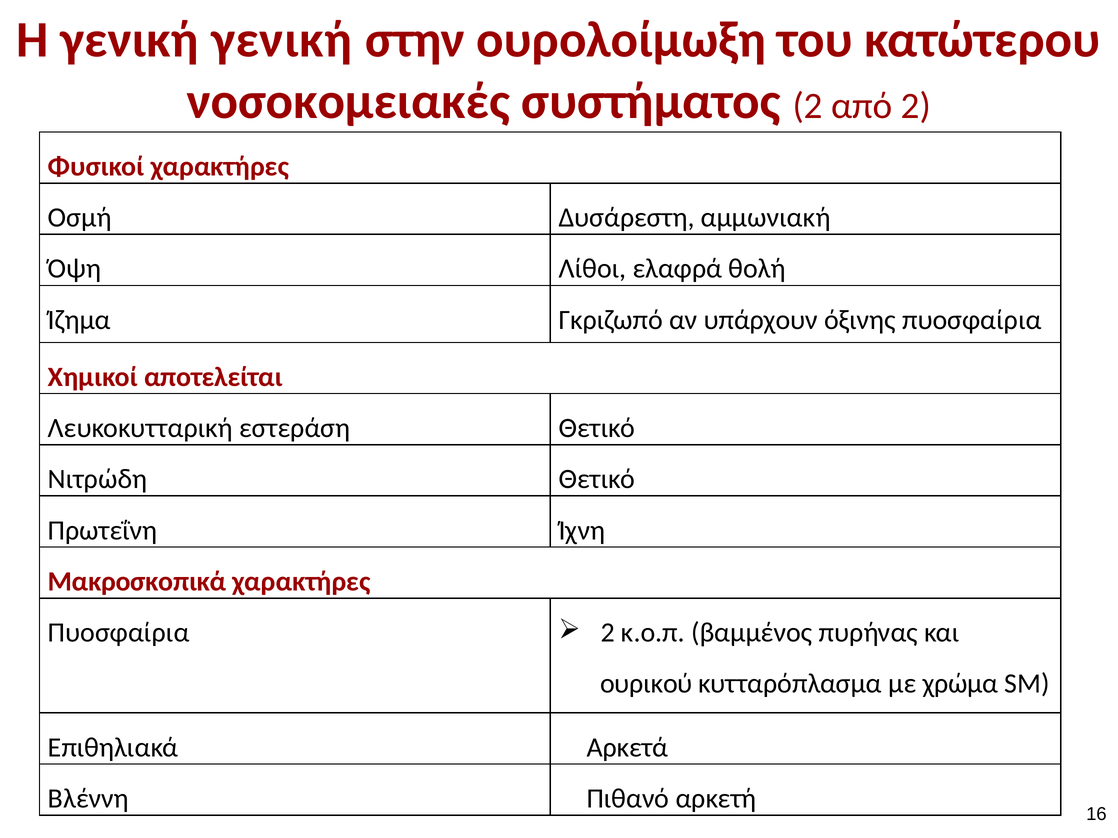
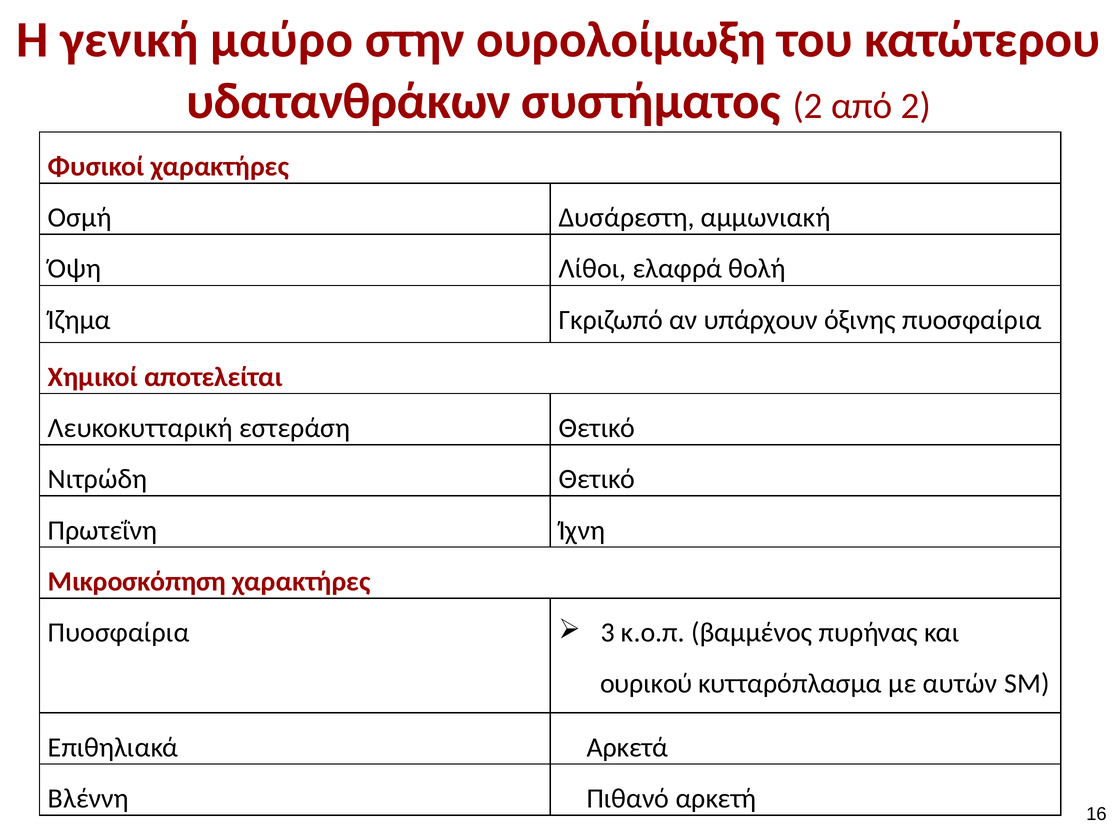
γενική γενική: γενική -> μαύρο (282, 40)
νοσοκομειακές: νοσοκομειακές -> υδατανθράκων (349, 101)
Μακροσκοπικά: Μακροσκοπικά -> Μικροσκόπηση (137, 582)
2: 2 -> 3 (608, 633)
χρώμα: χρώμα -> αυτών (960, 684)
